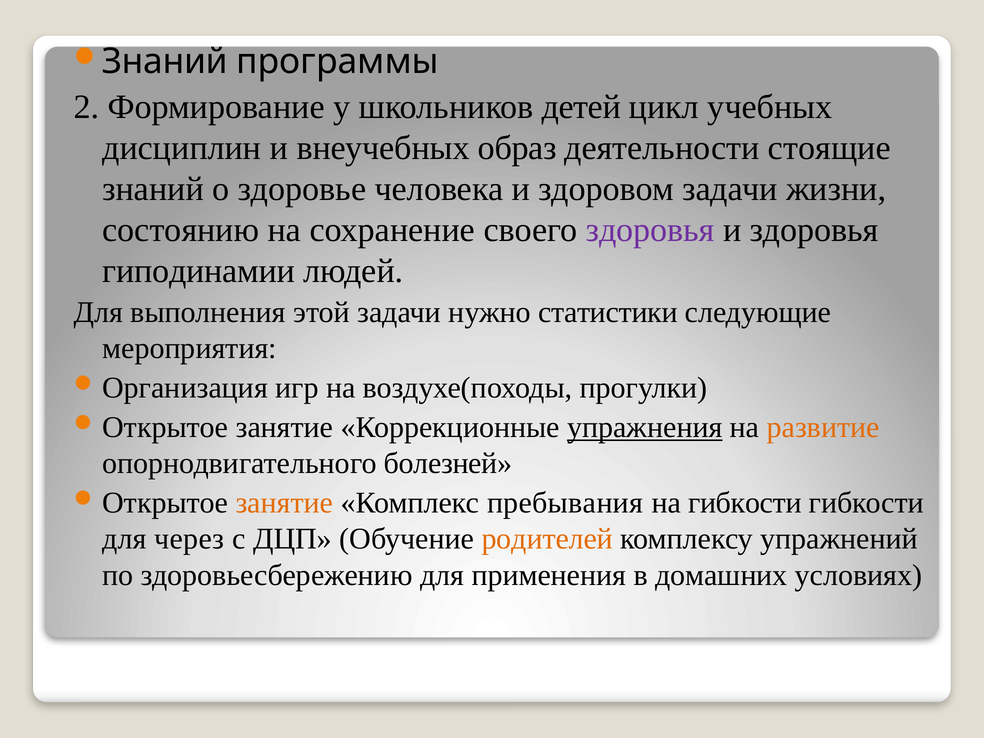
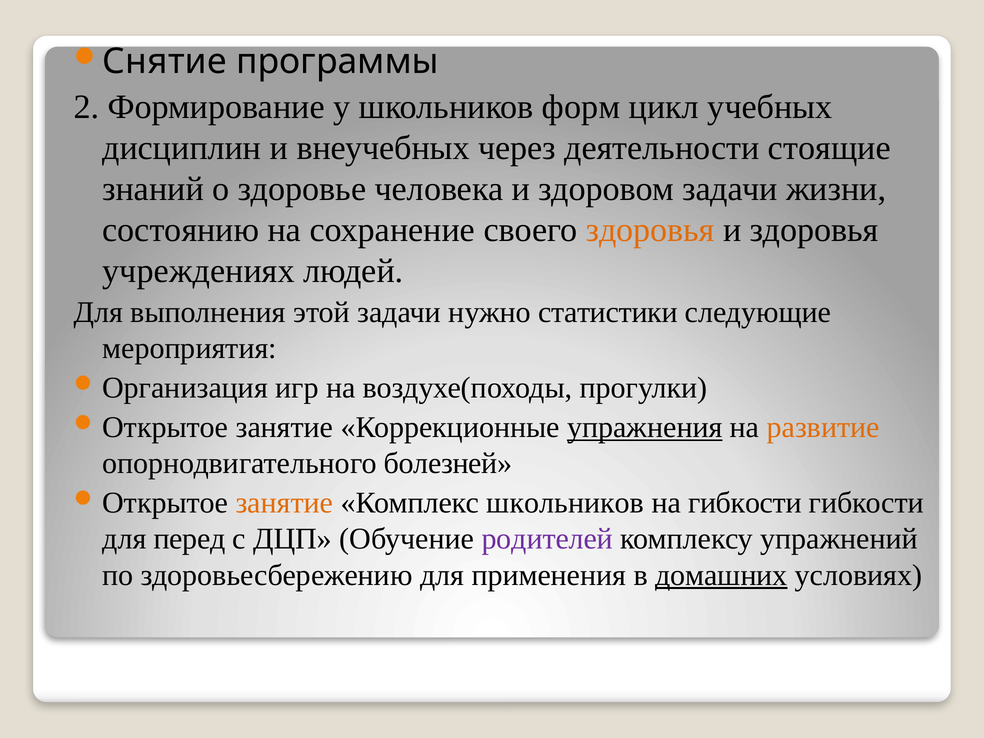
Знаний: Знаний -> Снятие (165, 62)
детей: детей -> форм (581, 107)
образ: образ -> через (517, 148)
здоровья colour: purple -> orange (650, 230)
гиподинамии: гиподинамии -> учреждениях (199, 271)
Комплекс пребывания: пребывания -> школьников (565, 503)
через: через -> перед (190, 539)
родителей colour: orange -> purple (547, 539)
домашних underline: none -> present (721, 575)
